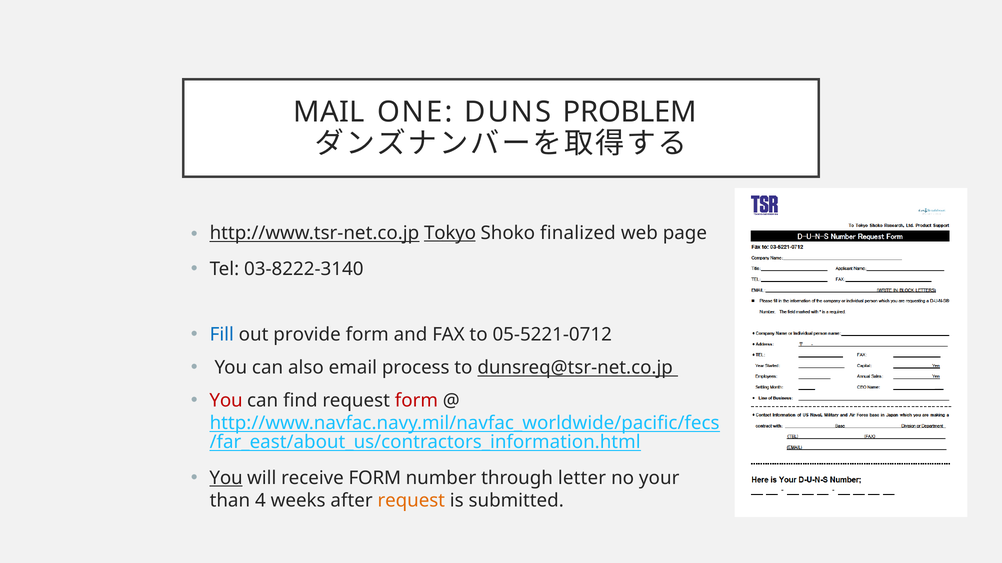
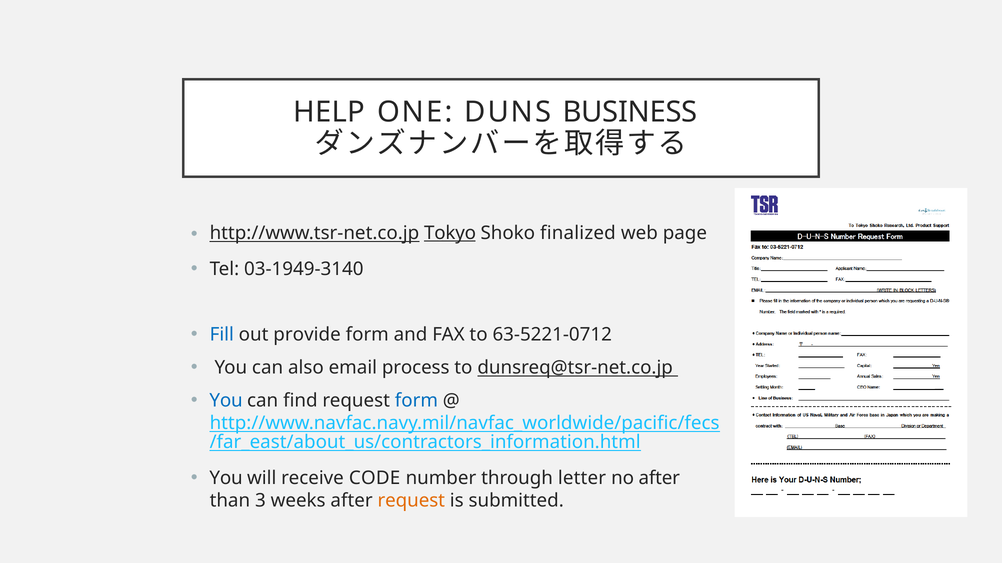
MAIL: MAIL -> HELP (329, 112)
PROBLEM: PROBLEM -> BUSINESS (630, 112)
03-8222-3140: 03-8222-3140 -> 03-1949-3140 (304, 269)
05-5221-0712: 05-5221-0712 -> 63-5221-0712 (552, 335)
You colour: red -> blue (226, 401)
form colour: red -> blue (416, 401)
You underline: present -> none (226, 478)
receive FORM: FORM -> CODE (375, 478)
no your: your -> after (659, 478)
4: 4 -> 3 (260, 501)
